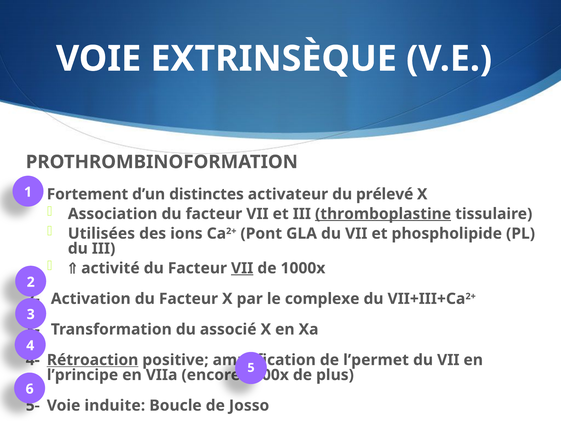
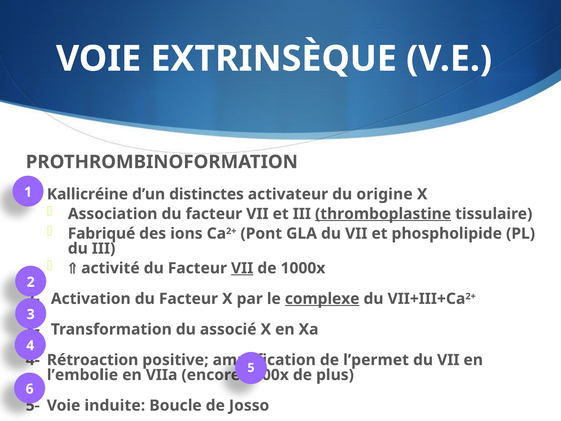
Fortement: Fortement -> Kallicréine (87, 194)
prélevé: prélevé -> origine (385, 194)
Utilisées: Utilisées -> Fabriqué (102, 233)
complexe underline: none -> present (322, 299)
Rétroaction underline: present -> none (93, 360)
l’principe: l’principe -> l’embolie (82, 375)
